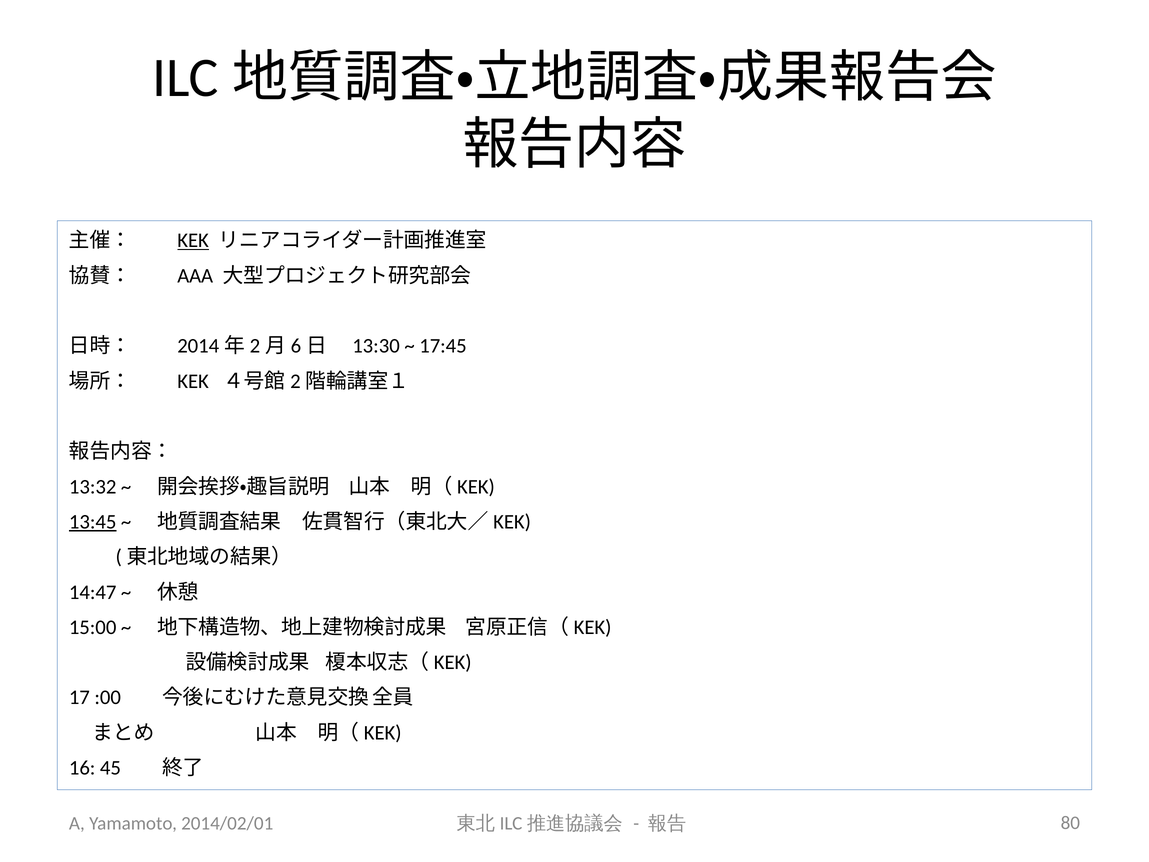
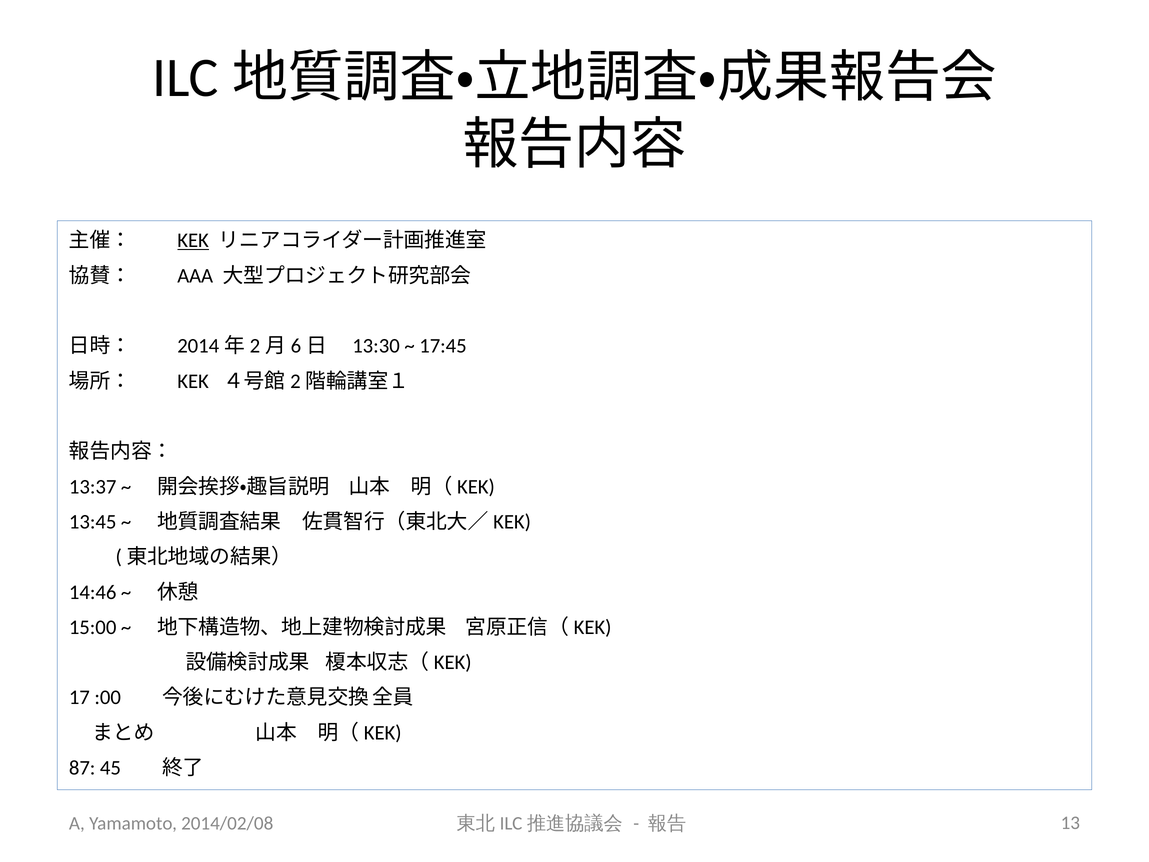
13:32: 13:32 -> 13:37 (93, 487)
13:45 underline: present -> none (93, 522)
14:47: 14:47 -> 14:46 (93, 592)
16: 16 -> 87 (82, 768)
2014/02/01: 2014/02/01 -> 2014/02/08 (227, 823)
80: 80 -> 13 (1070, 823)
